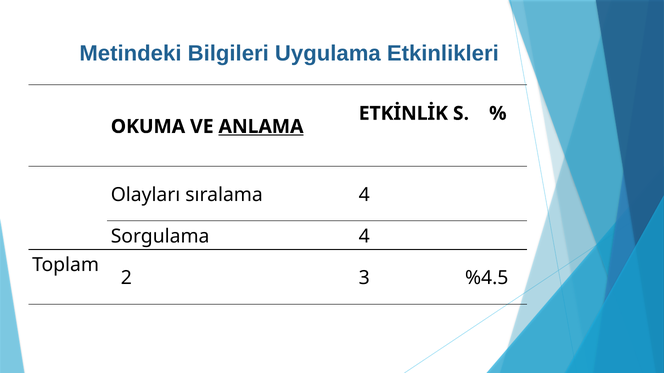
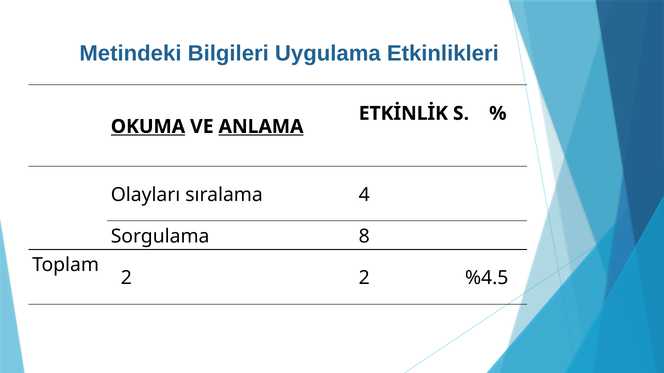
OKUMA underline: none -> present (148, 127)
Sorgulama 4: 4 -> 8 (364, 237)
2 3: 3 -> 2 (364, 278)
